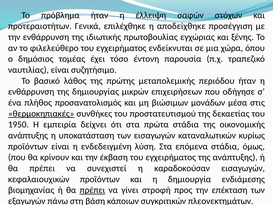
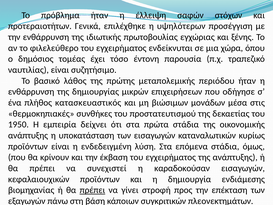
αποδείχθηκε: αποδείχθηκε -> υψηλότερων (181, 26)
προσανατολισμός: προσανατολισμός -> κατασκευαστικός (88, 103)
θερμοκηπιακές underline: present -> none (41, 113)
